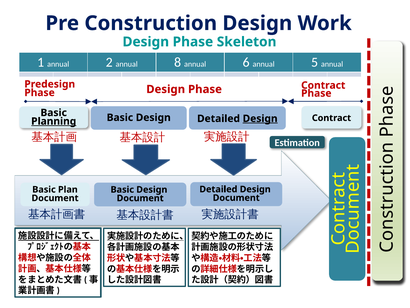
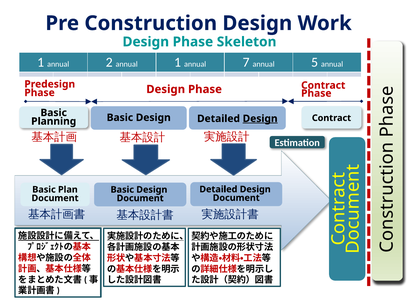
annual 8: 8 -> 1 (178, 62)
6: 6 -> 7 (246, 62)
Planning underline: present -> none (54, 121)
